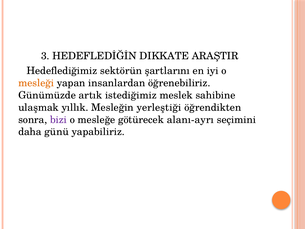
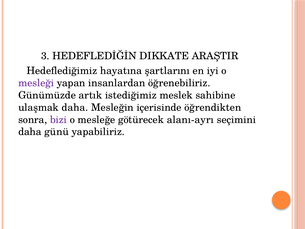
sektörün: sektörün -> hayatına (121, 71)
mesleği colour: orange -> purple (36, 83)
ulaşmak yıllık: yıllık -> daha (75, 107)
yerleştiği: yerleştiği -> içerisinde (159, 107)
